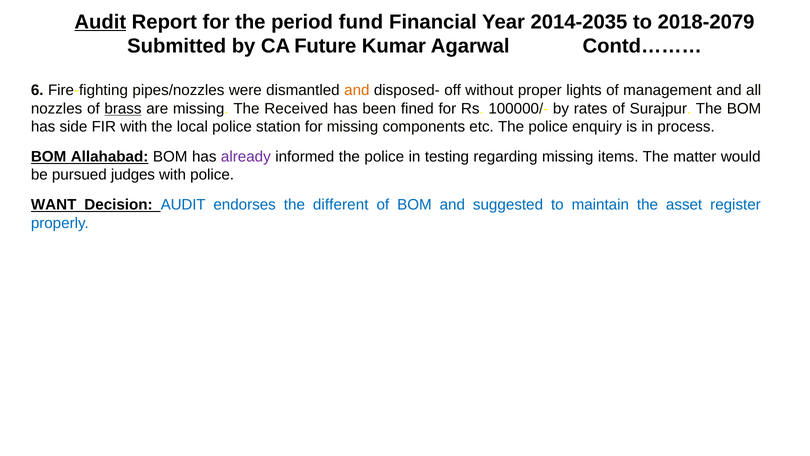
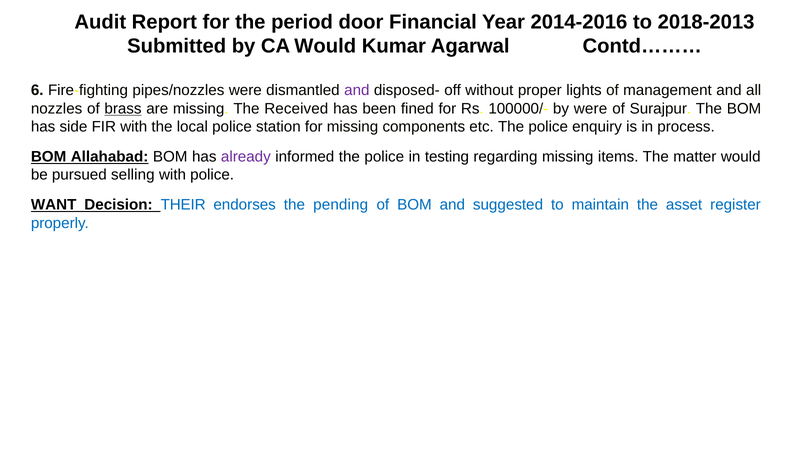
Audit underline: present -> none (100, 22)
fund: fund -> door (361, 22)
2014-2035: 2014-2035 -> 2014-2016 (579, 22)
2018-2079: 2018-2079 -> 2018-2013 (706, 22)
CA Future: Future -> Would (325, 46)
and colour: orange -> purple (357, 90)
by rates: rates -> were (591, 109)
judges: judges -> selling (133, 175)
Decision AUDIT: AUDIT -> THEIR (183, 205)
different: different -> pending (341, 205)
